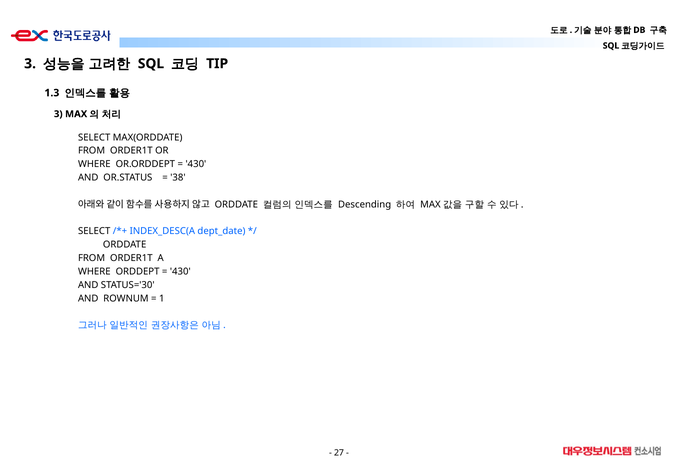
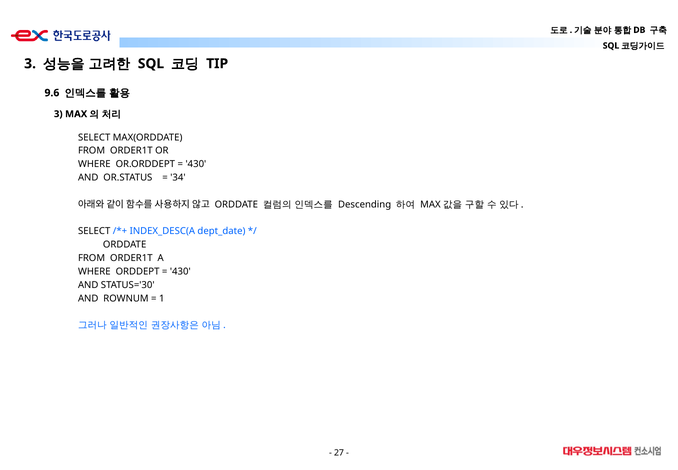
1.3: 1.3 -> 9.6 (52, 93)
38: 38 -> 34 (178, 177)
